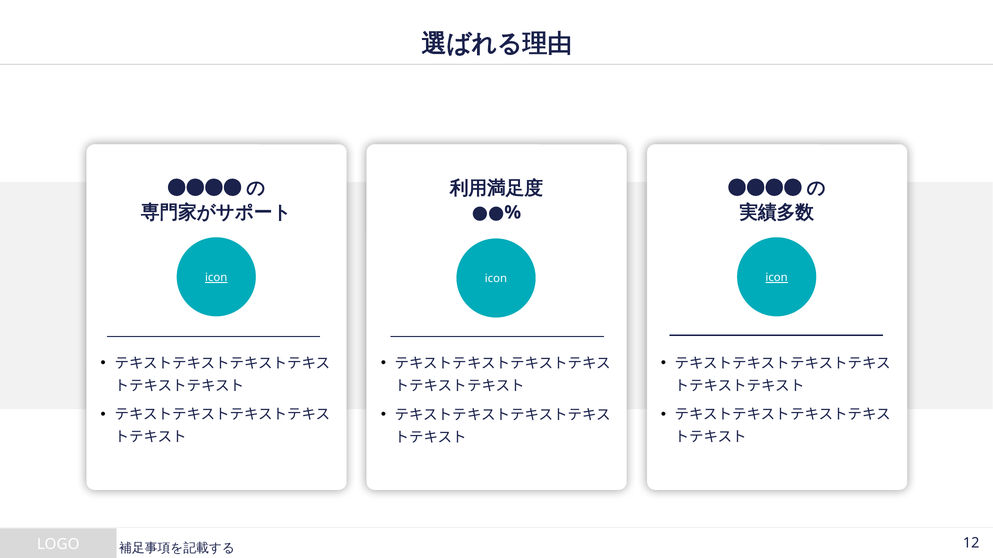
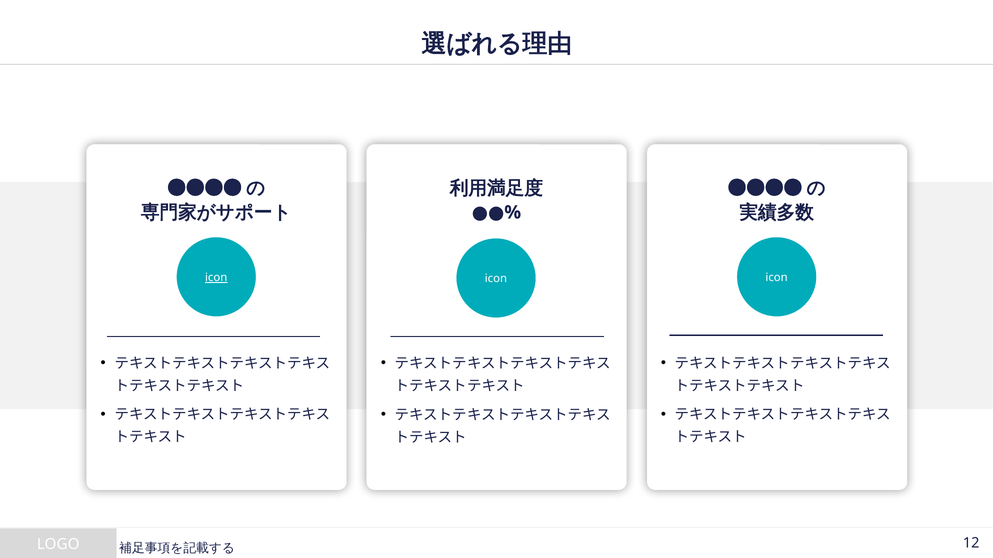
icon underline: present -> none (777, 278)
